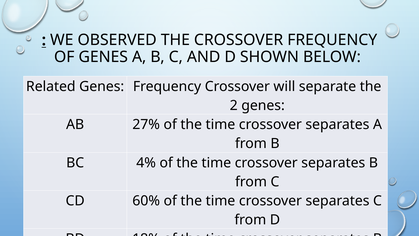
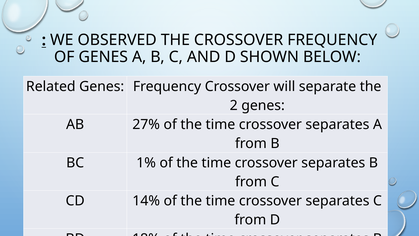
4%: 4% -> 1% (146, 163)
60%: 60% -> 14% (146, 201)
